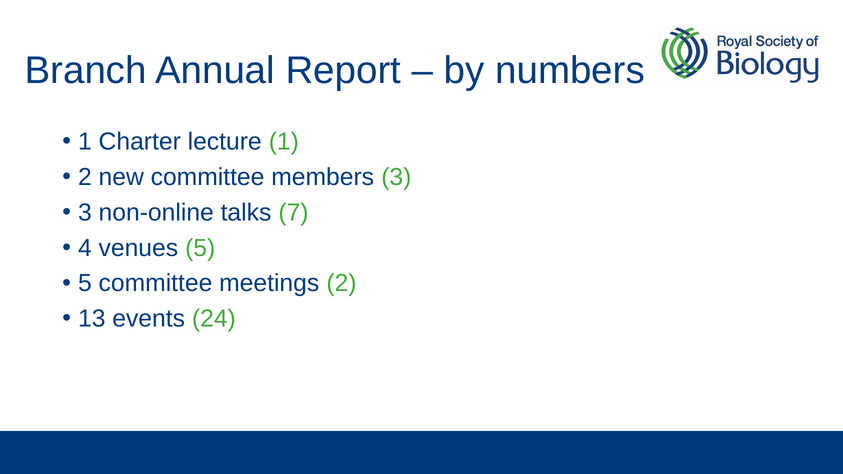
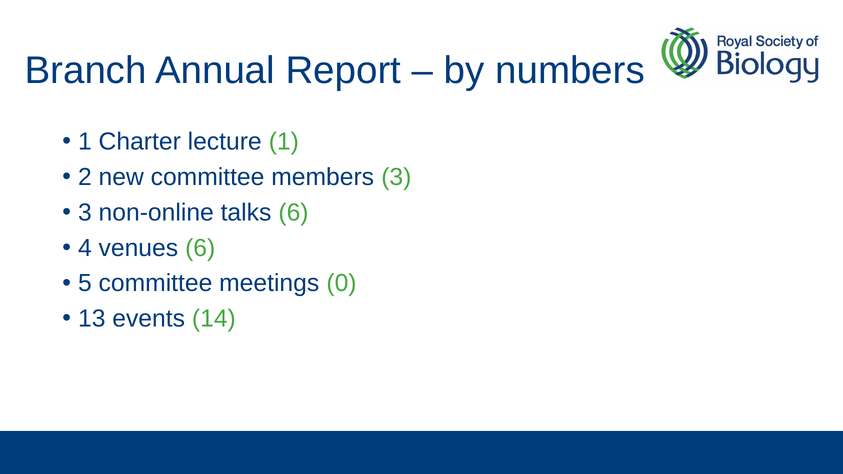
talks 7: 7 -> 6 (293, 213)
venues 5: 5 -> 6 (200, 248)
meetings 2: 2 -> 0 (342, 283)
24: 24 -> 14 (214, 319)
